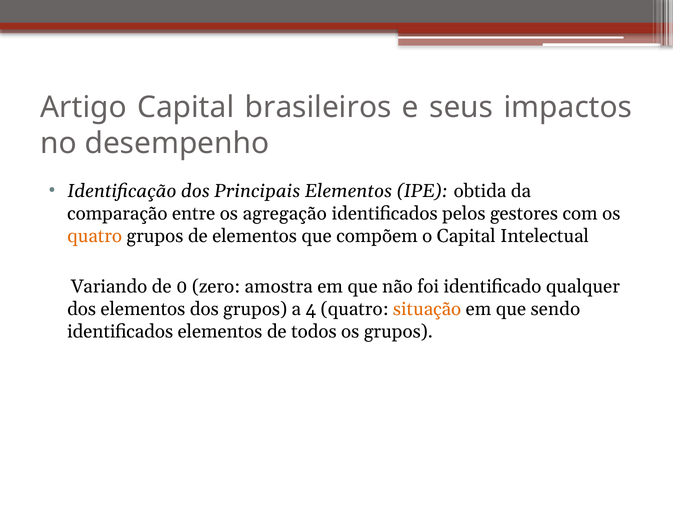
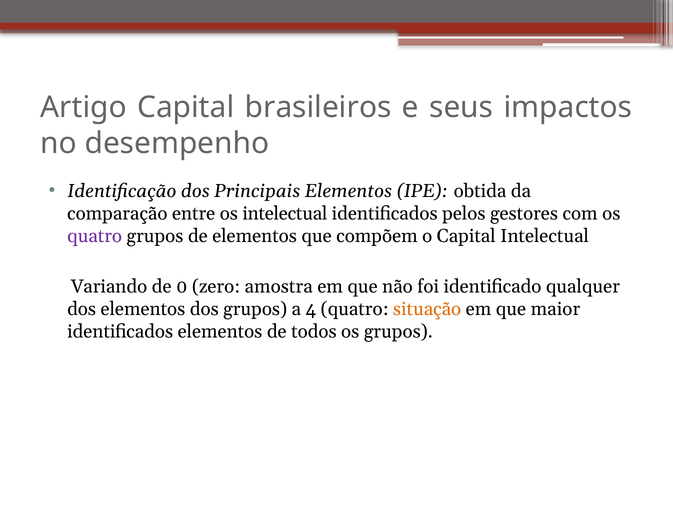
os agregação: agregação -> intelectual (285, 213)
quatro colour: orange -> purple (95, 236)
sendo: sendo -> maior (555, 309)
